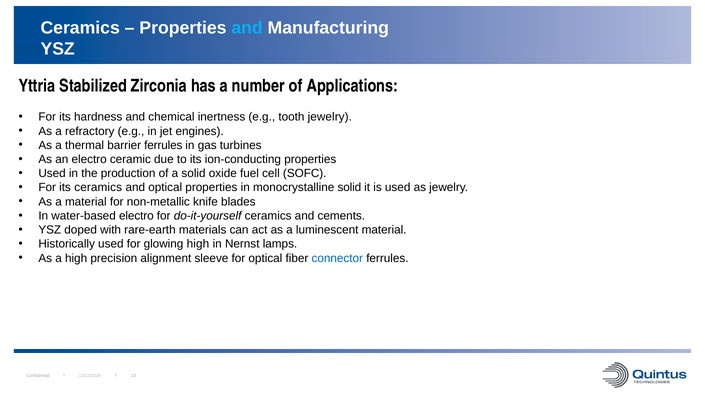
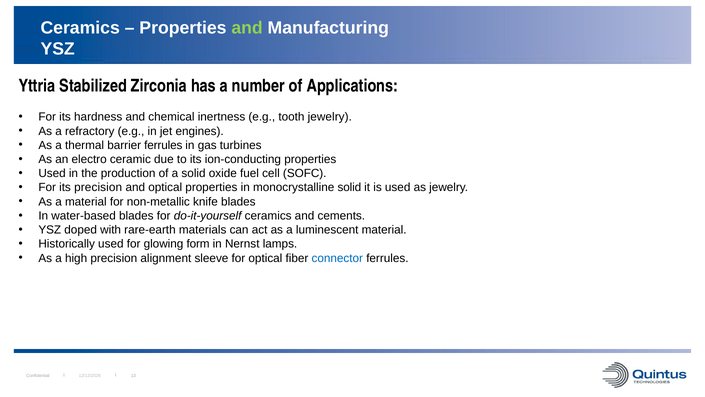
and colour: light blue -> light green (247, 28)
its ceramics: ceramics -> precision (98, 187)
water-based electro: electro -> blades (136, 216)
glowing high: high -> form (198, 244)
